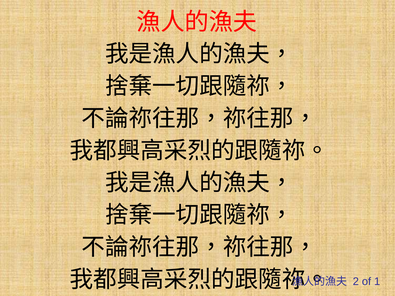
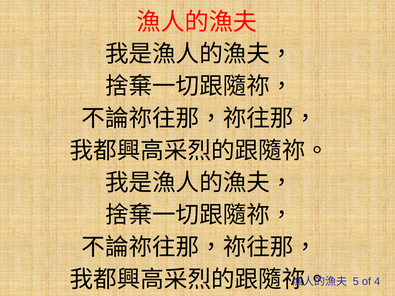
2: 2 -> 5 (356, 282)
1: 1 -> 4 (377, 282)
